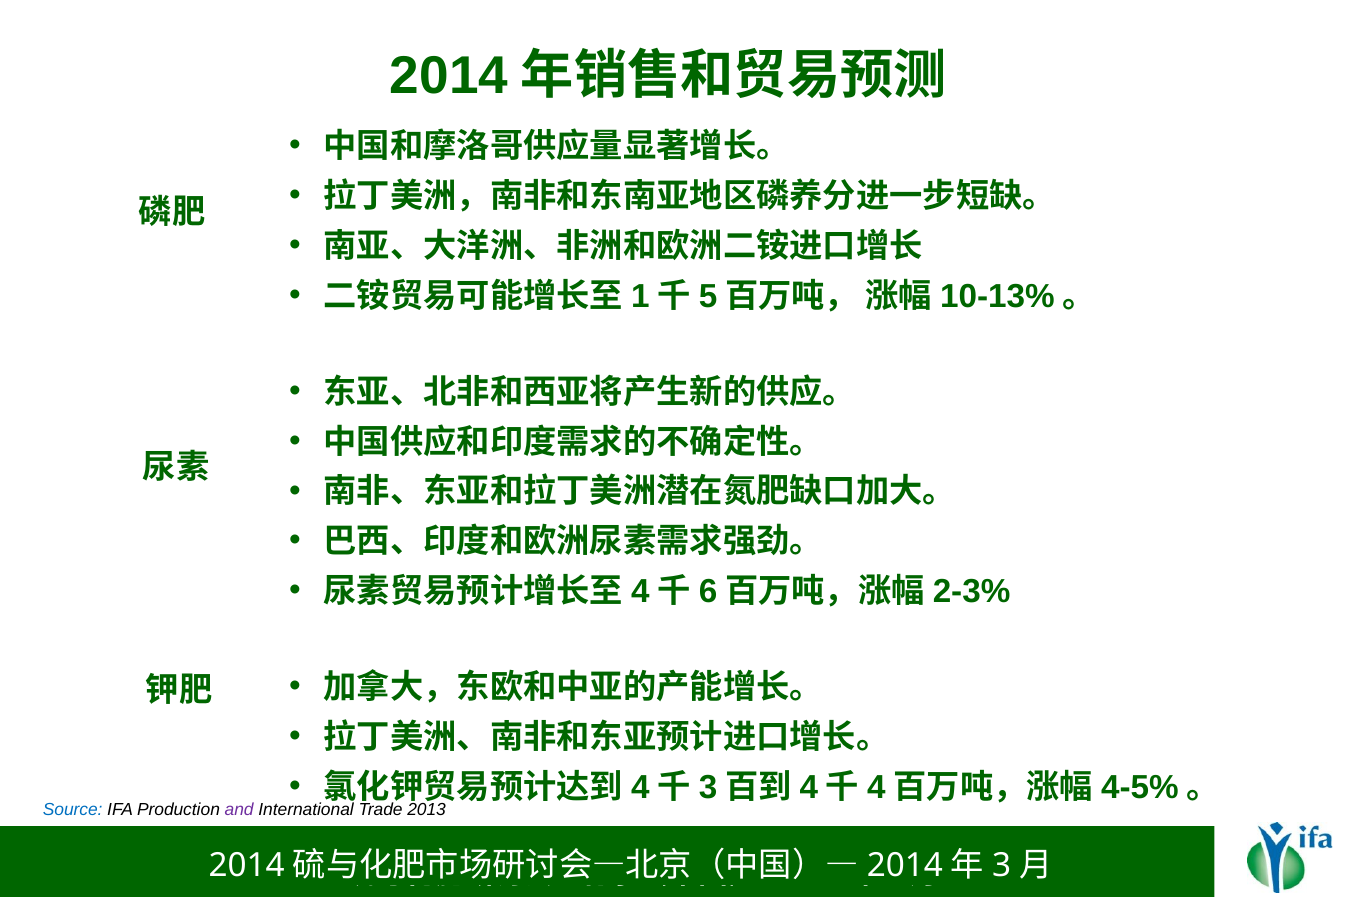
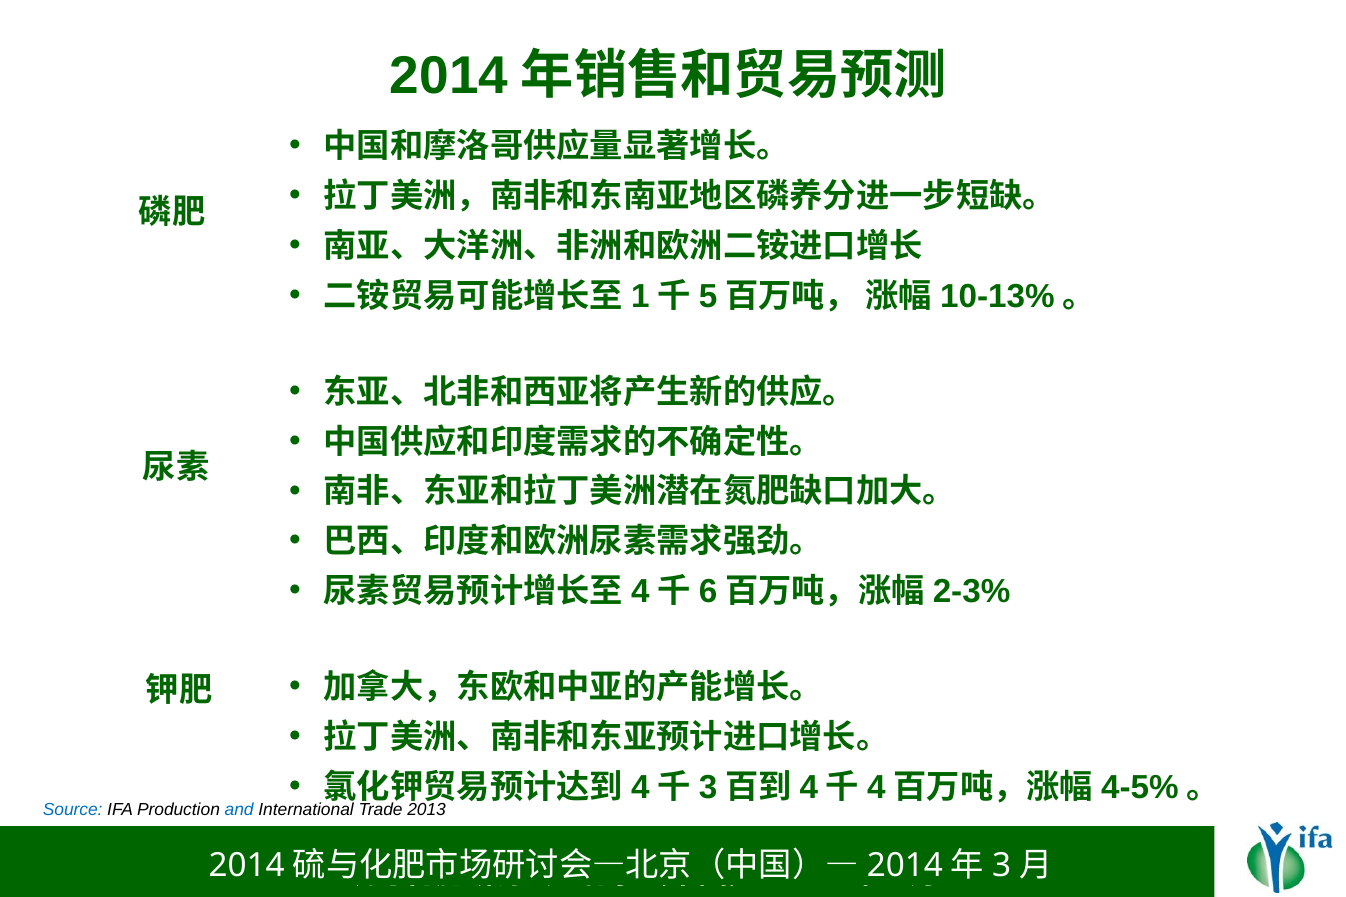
and colour: purple -> blue (239, 810)
